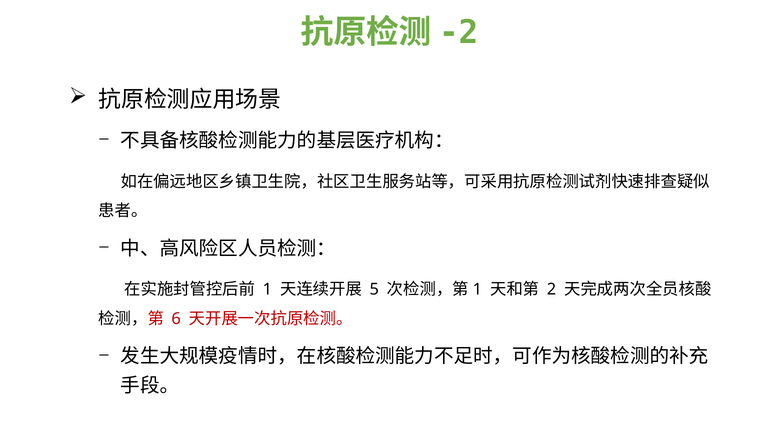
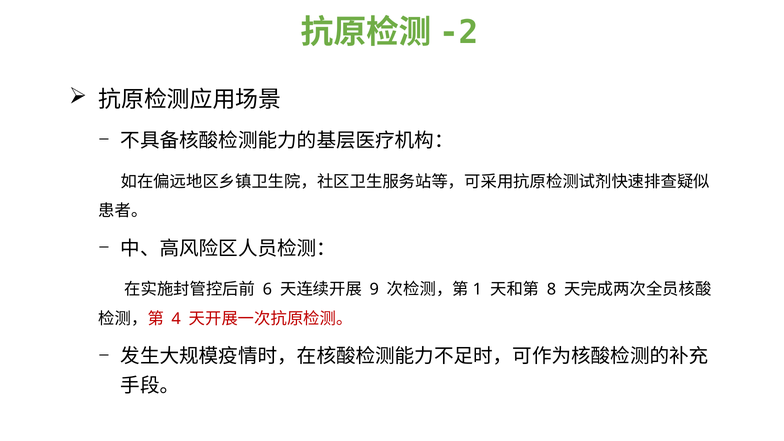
1: 1 -> 6 (267, 290)
5: 5 -> 9 (374, 290)
2: 2 -> 8 (551, 290)
6: 6 -> 4 (176, 319)
